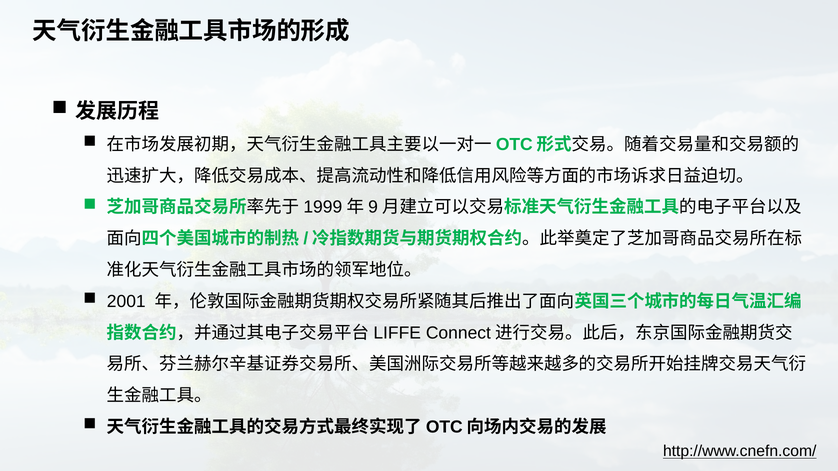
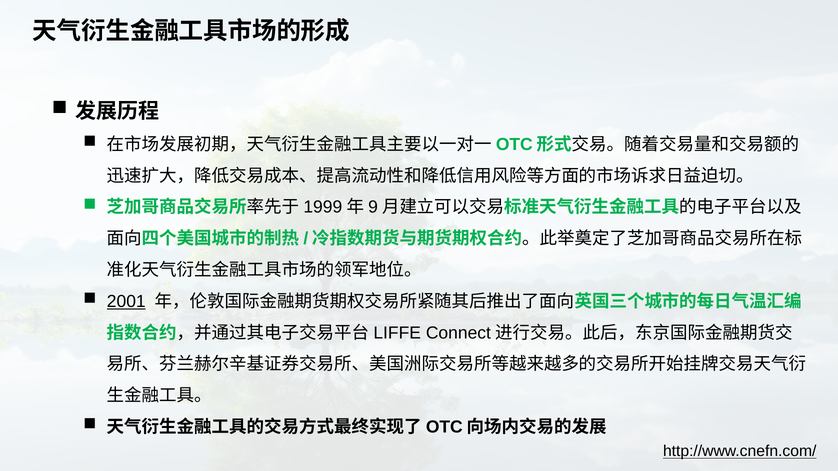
2001 underline: none -> present (126, 302)
